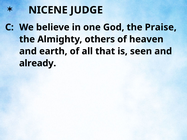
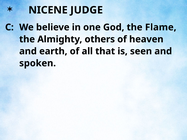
Praise: Praise -> Flame (161, 27)
already: already -> spoken (38, 63)
